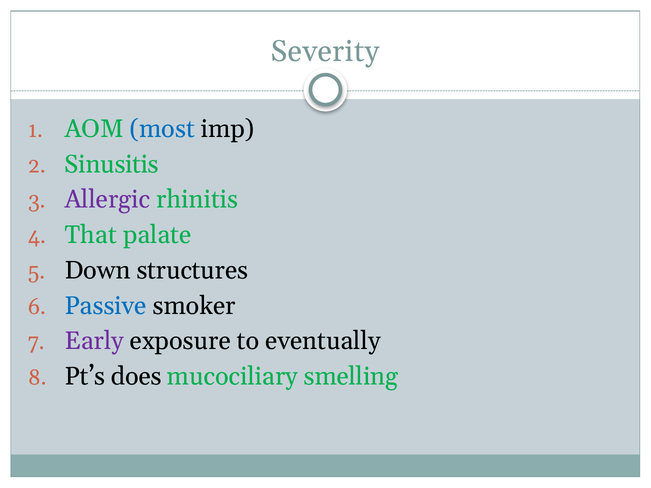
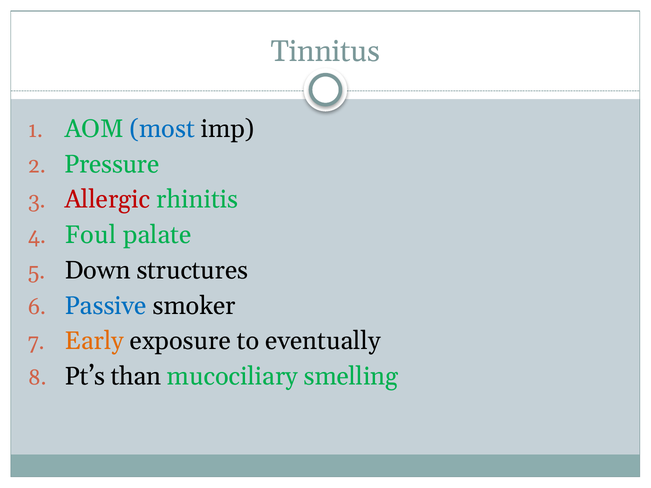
Severity: Severity -> Tinnitus (325, 51)
Sinusitis: Sinusitis -> Pressure (112, 164)
Allergic colour: purple -> red (107, 200)
That: That -> Foul (91, 235)
Early colour: purple -> orange (94, 341)
does: does -> than (136, 377)
